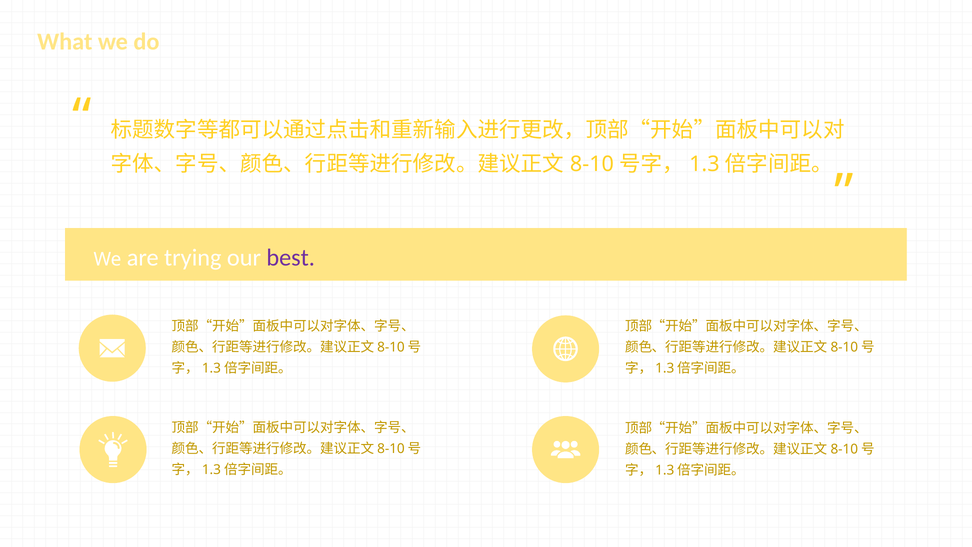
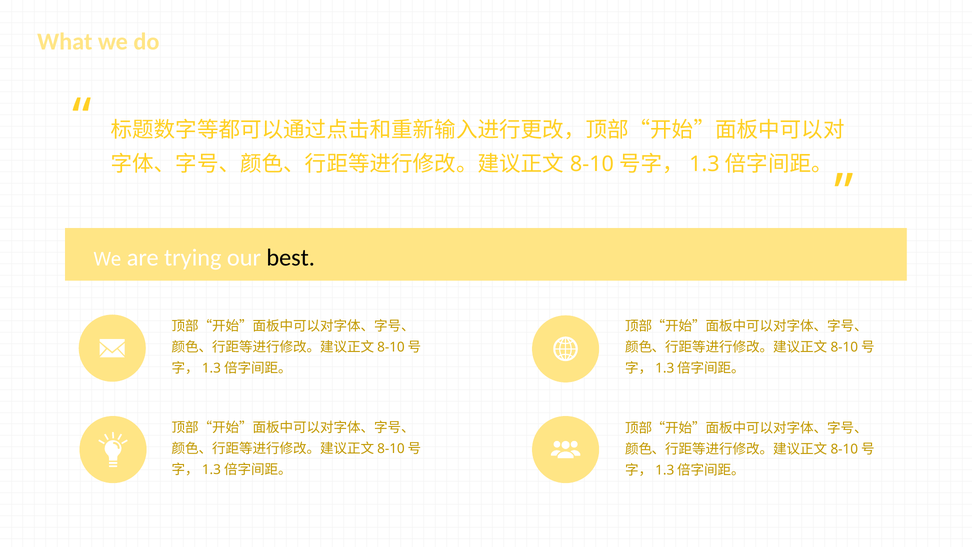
best colour: purple -> black (291, 258)
